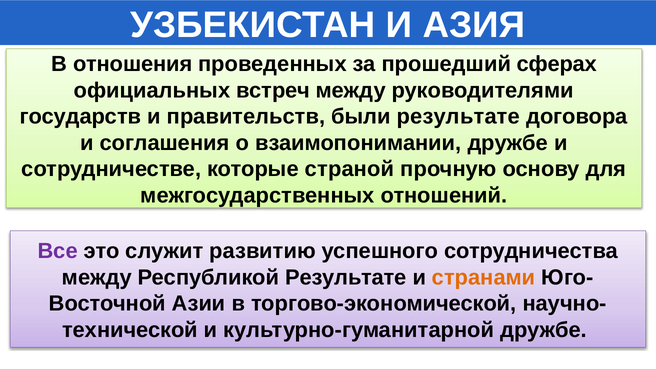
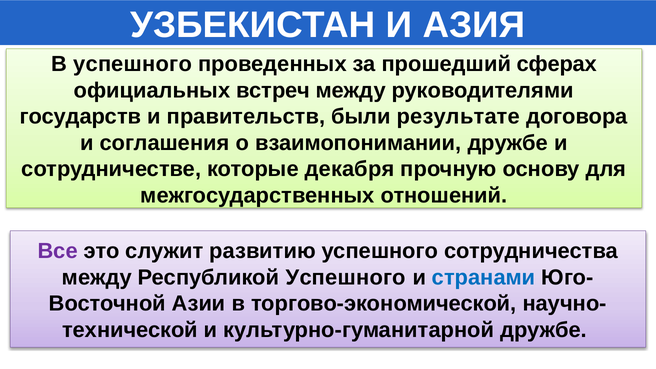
В отношения: отношения -> успешного (133, 64)
страной: страной -> декабря (350, 169)
Республикой Результате: Результате -> Успешного (346, 278)
странами colour: orange -> blue (484, 278)
